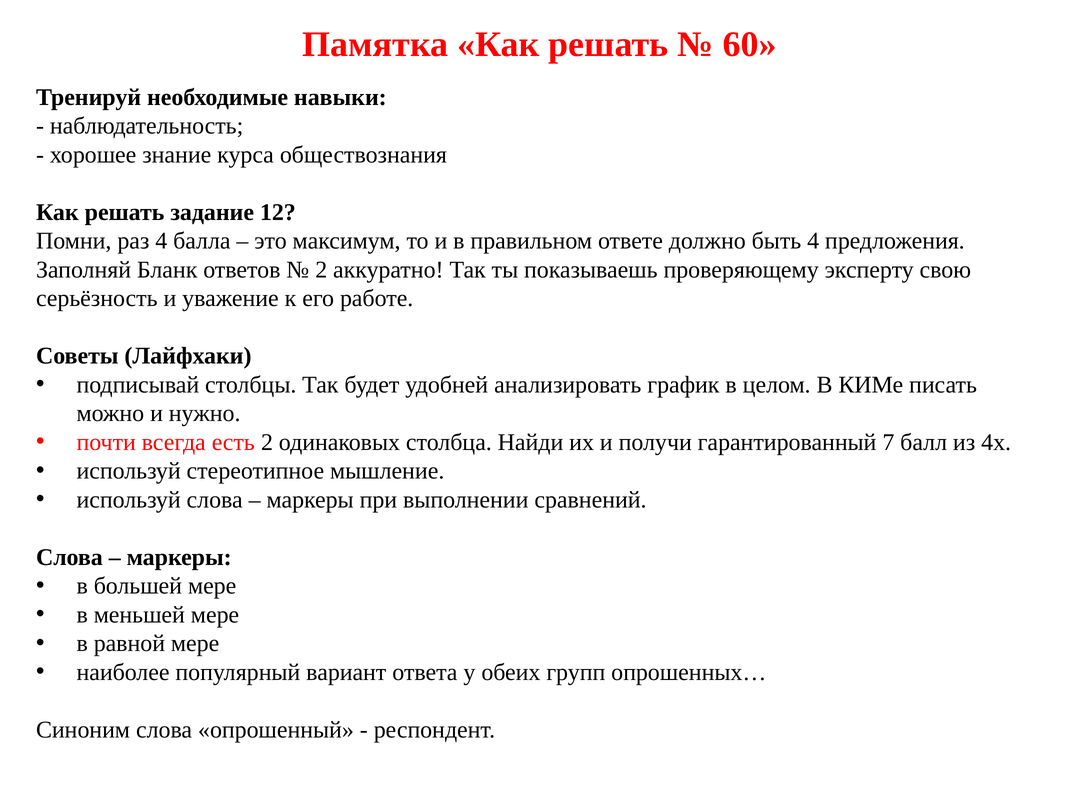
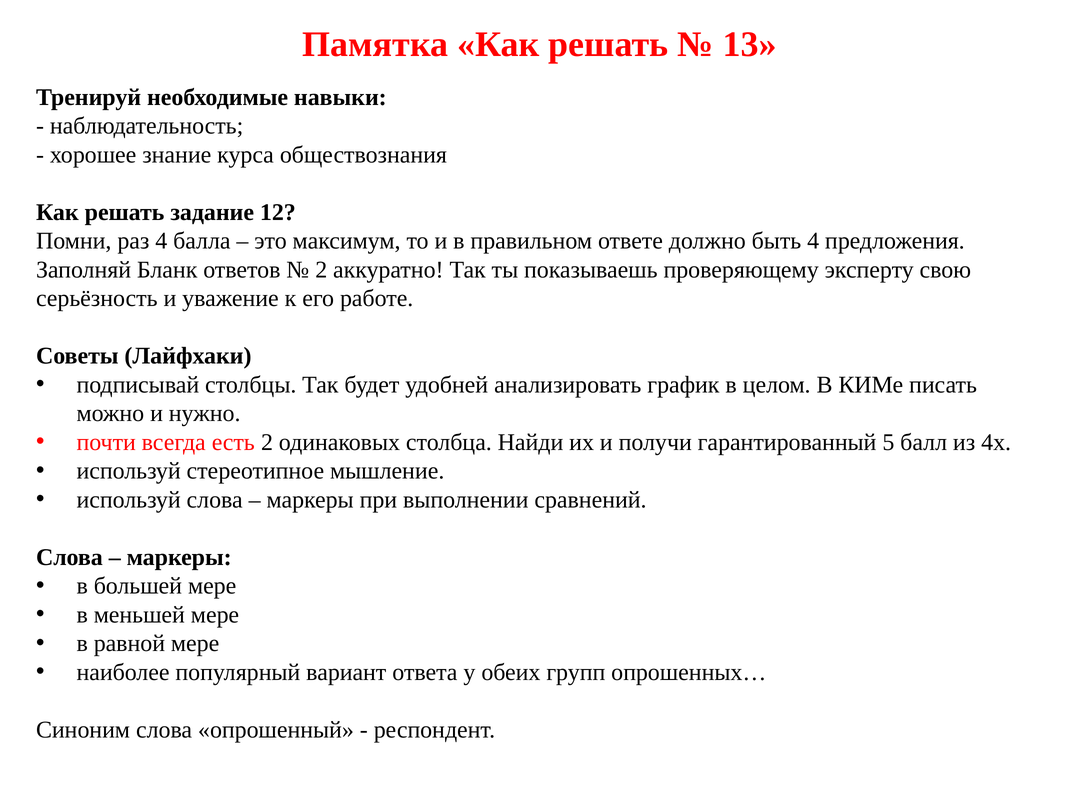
60: 60 -> 13 (750, 45)
7: 7 -> 5 (888, 442)
